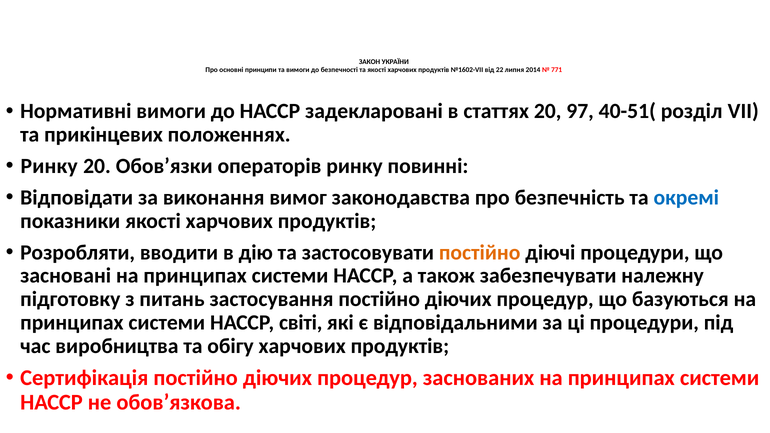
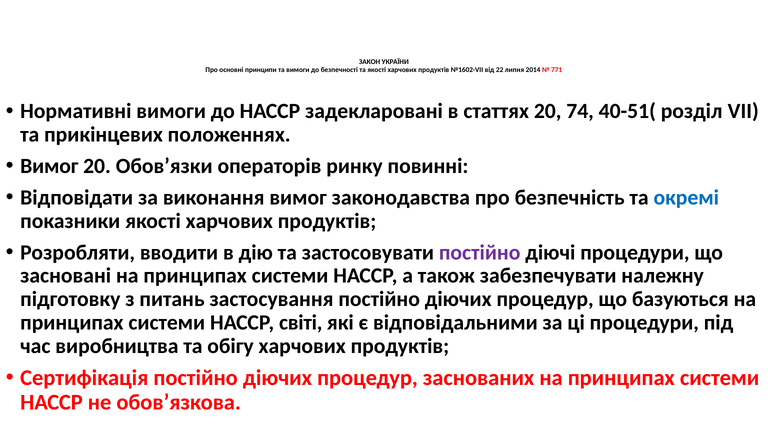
97: 97 -> 74 (580, 111)
Ринку: Ринку -> Вимог (49, 166)
постійно colour: orange -> purple (480, 252)
